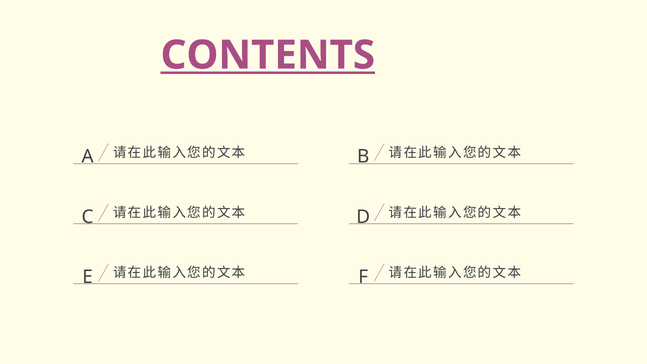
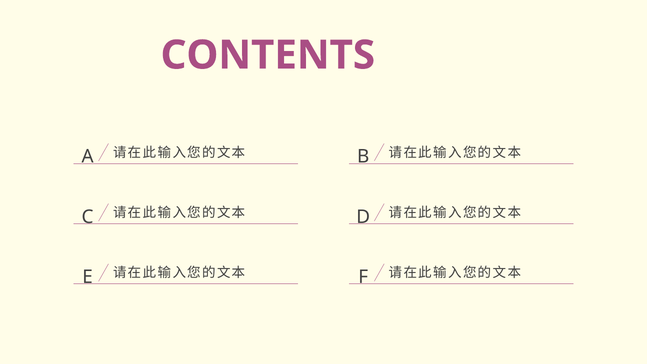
CONTENTS underline: present -> none (268, 55)
